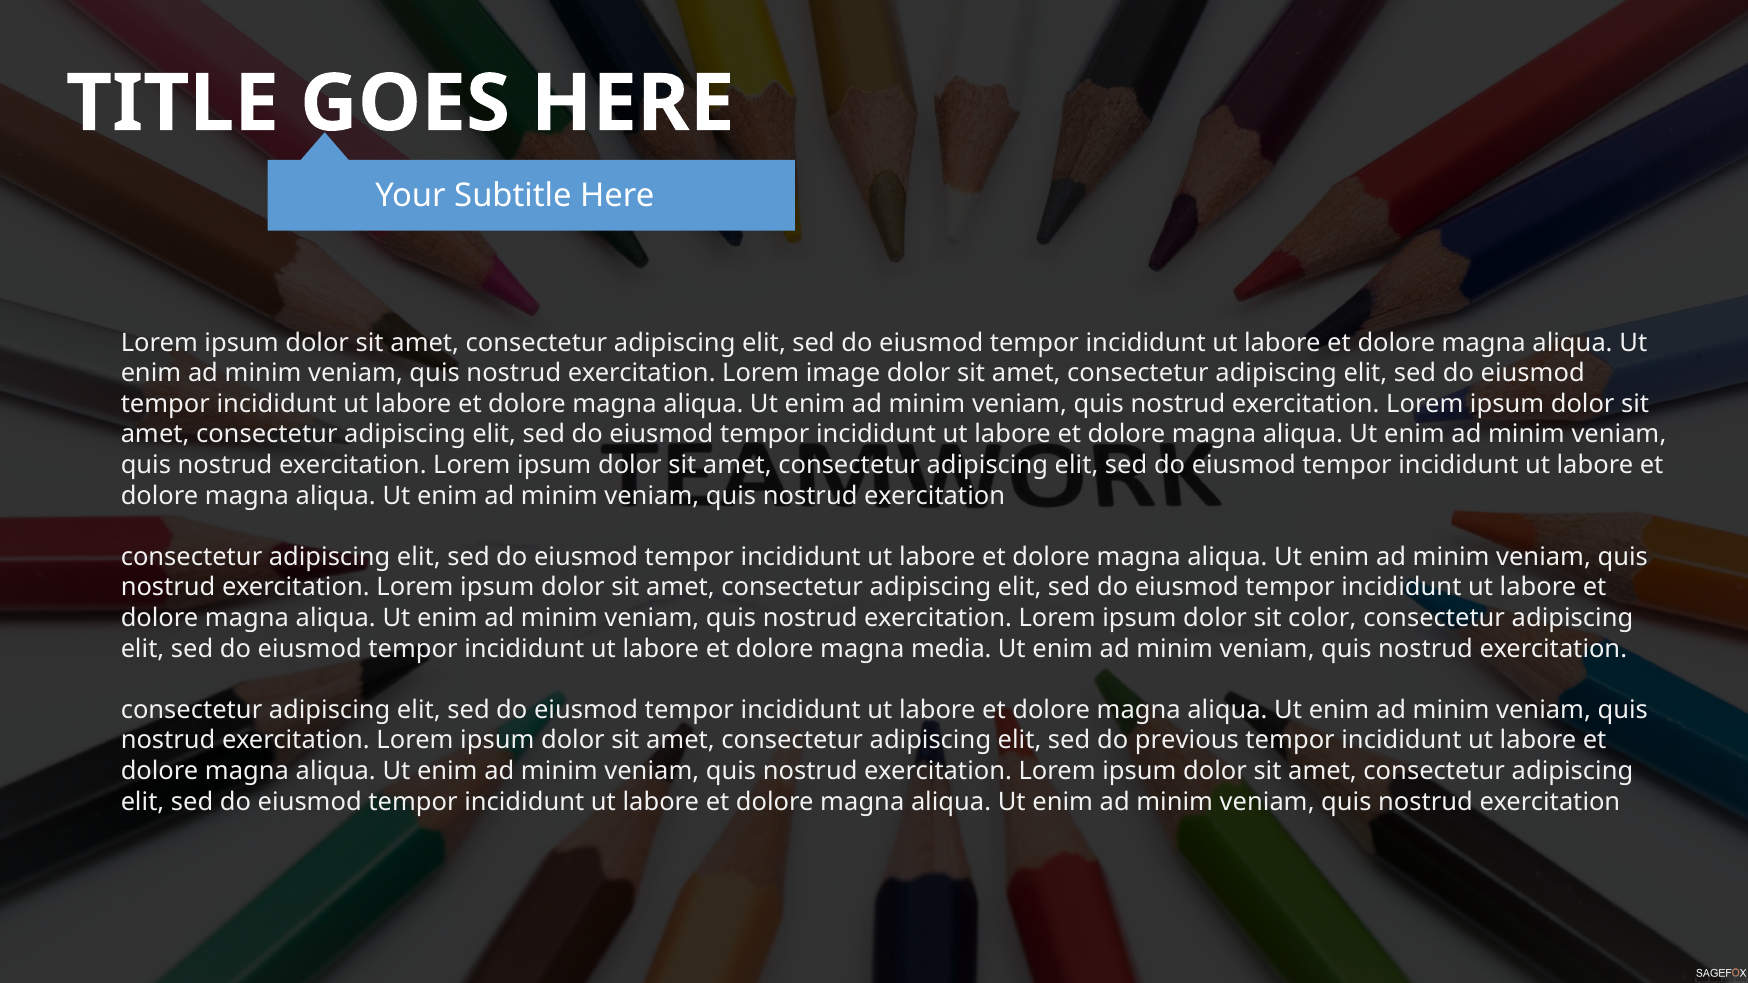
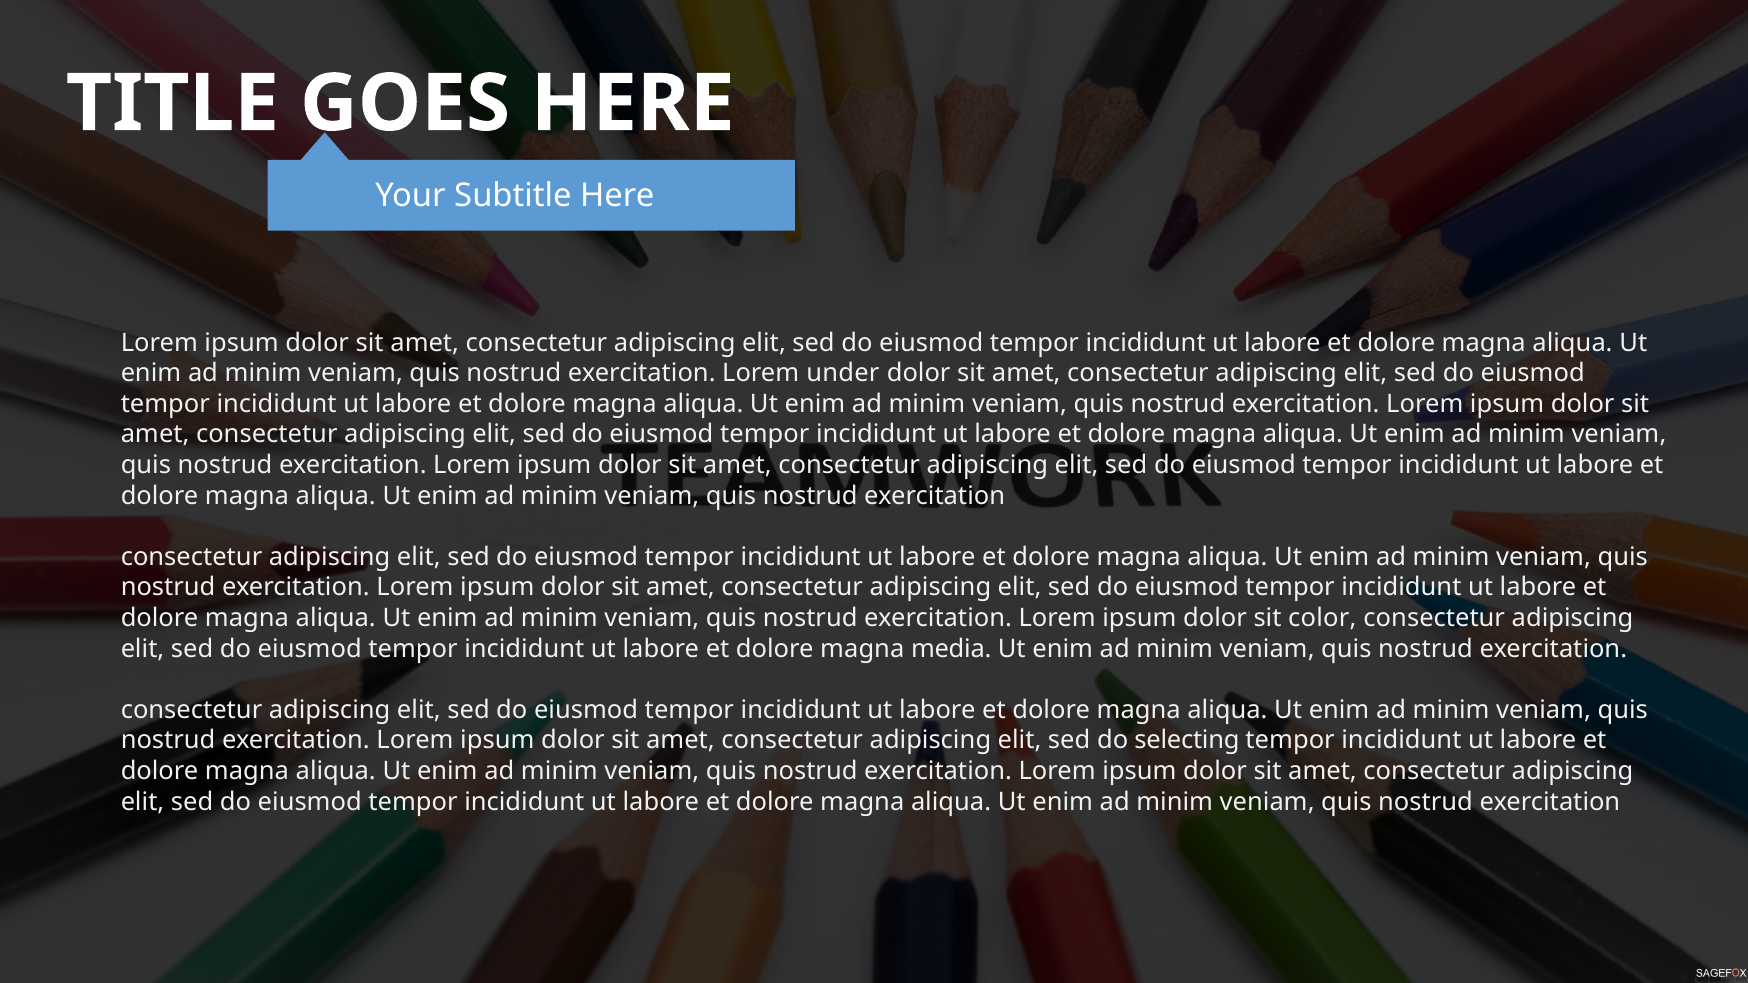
image: image -> under (843, 373)
previous: previous -> selecting (1187, 741)
